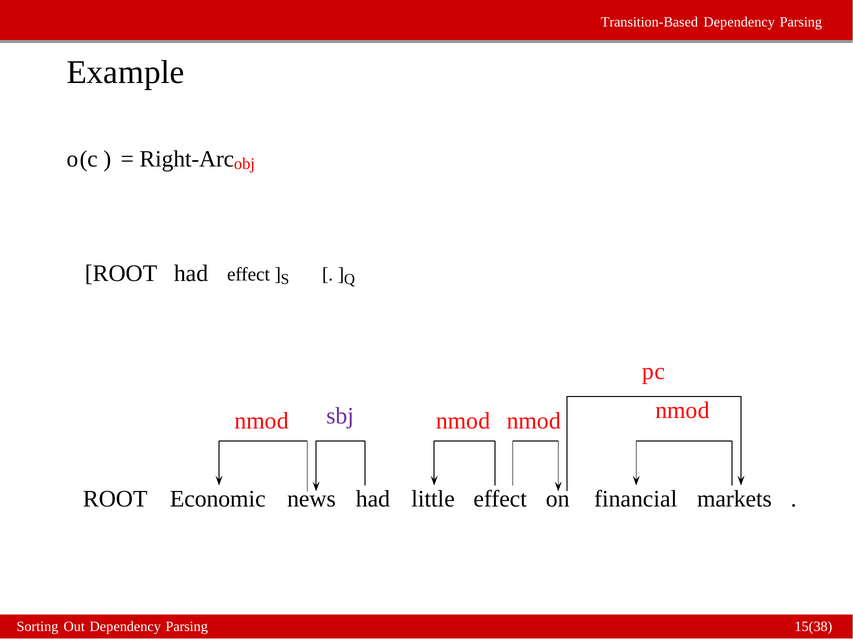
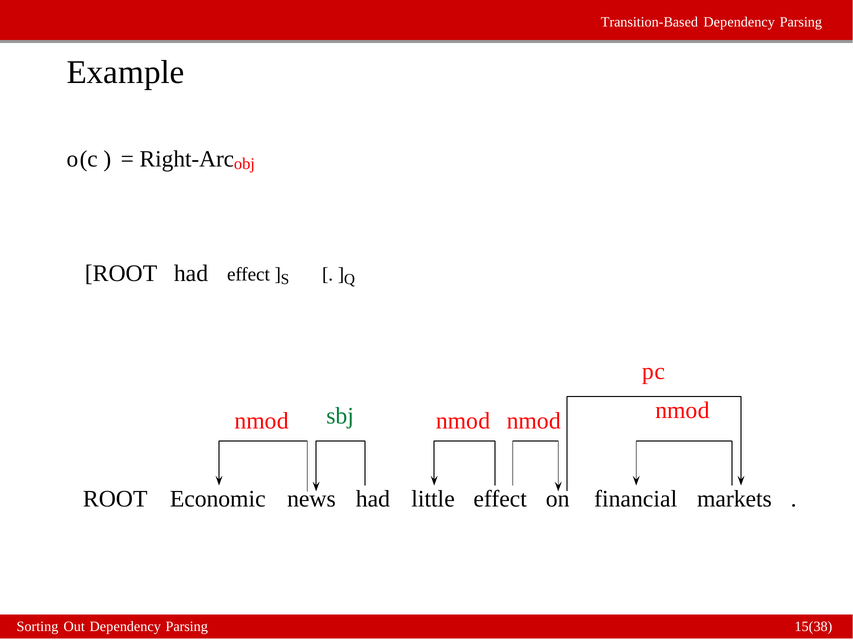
sbj colour: purple -> green (340, 416)
